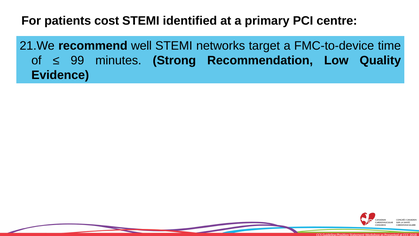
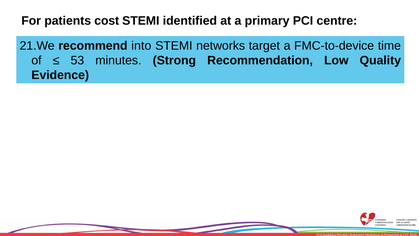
well: well -> into (141, 46)
99: 99 -> 53 (77, 60)
